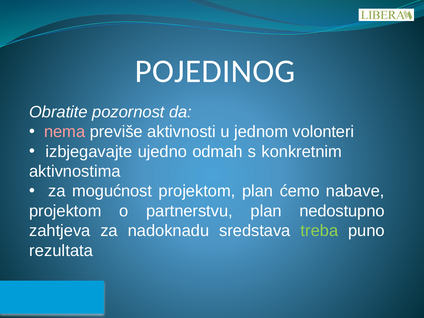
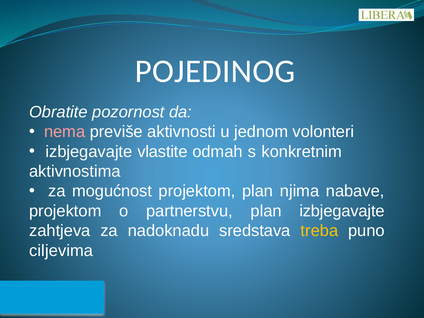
ujedno: ujedno -> vlastite (162, 152)
ćemo: ćemo -> njima (300, 191)
plan nedostupno: nedostupno -> izbjegavajte (342, 211)
treba colour: light green -> yellow (319, 231)
rezultata: rezultata -> ciljevima (61, 251)
